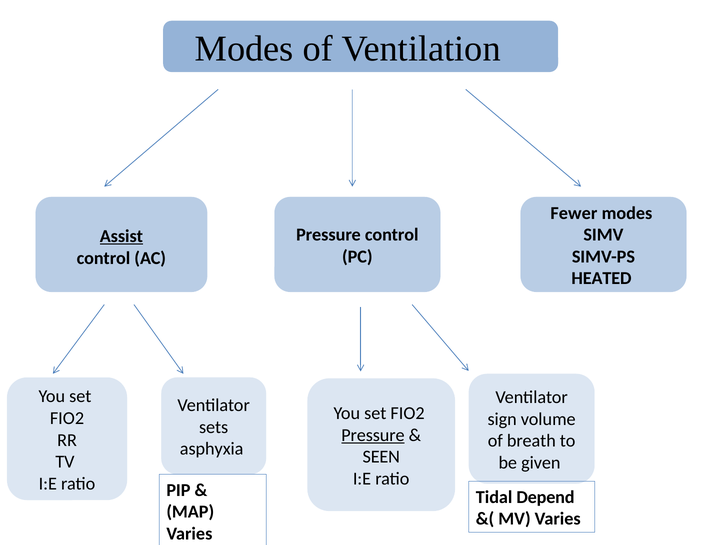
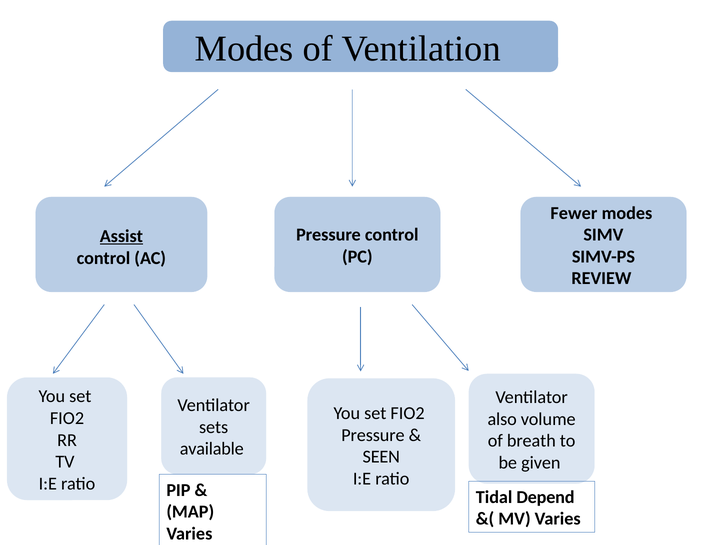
HEATED: HEATED -> REVIEW (601, 279)
sign: sign -> also (502, 419)
Pressure underline: present -> none (373, 435)
asphyxia: asphyxia -> available (212, 449)
